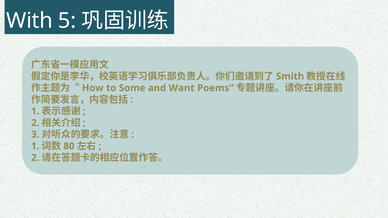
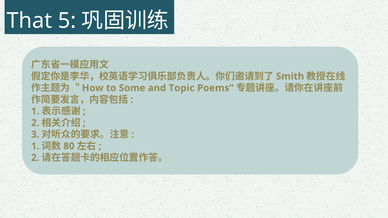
With: With -> That (29, 21)
Want: Want -> Topic (182, 88)
